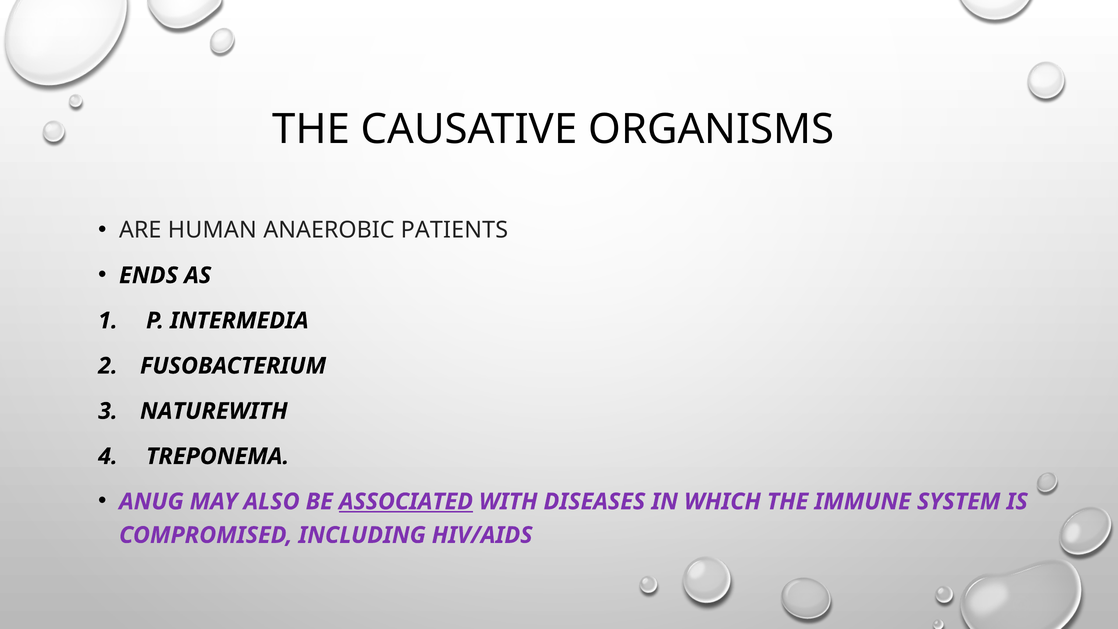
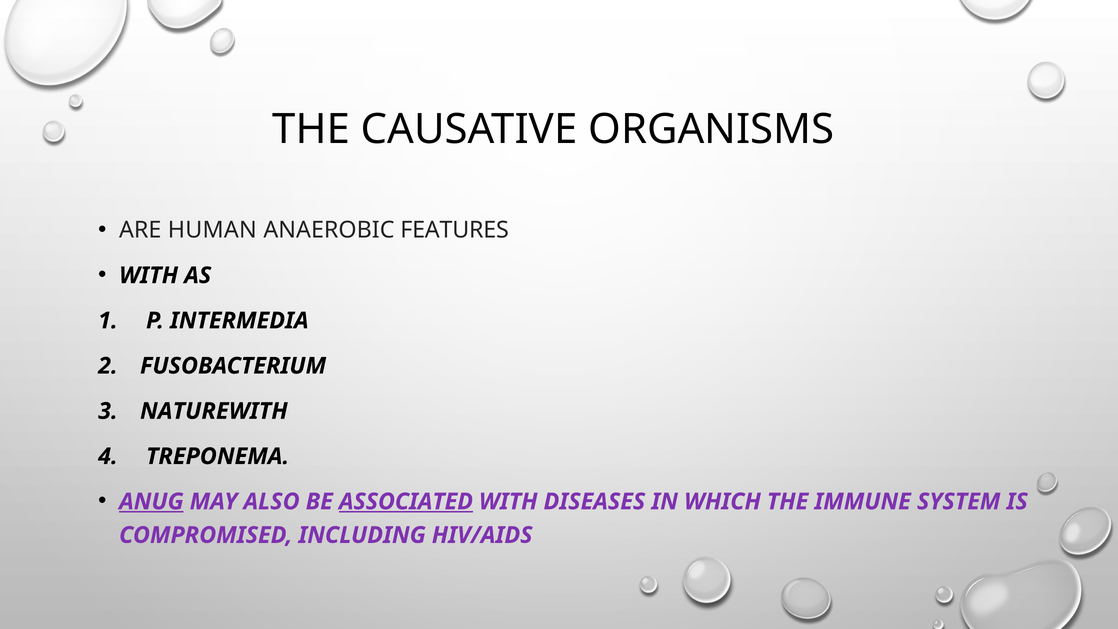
PATIENTS: PATIENTS -> FEATURES (455, 230)
ENDS: ENDS -> WITH (149, 275)
ANUG underline: none -> present (151, 502)
